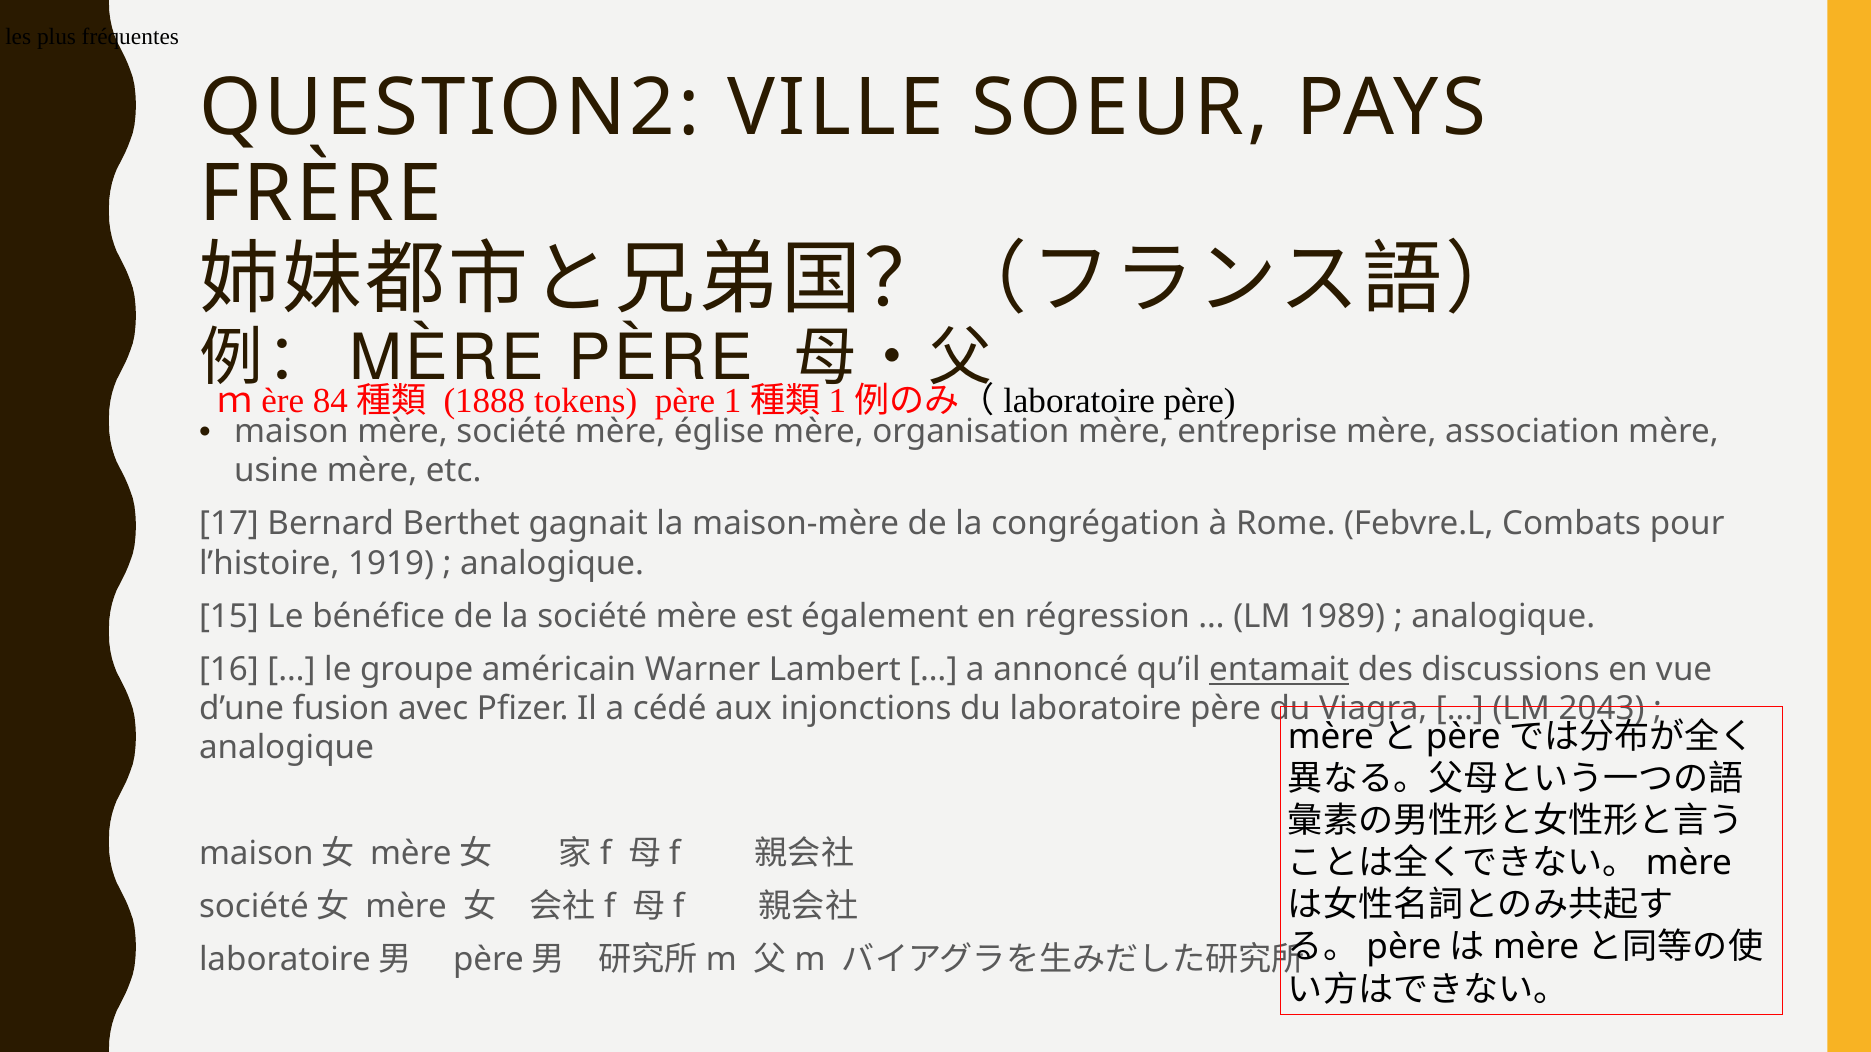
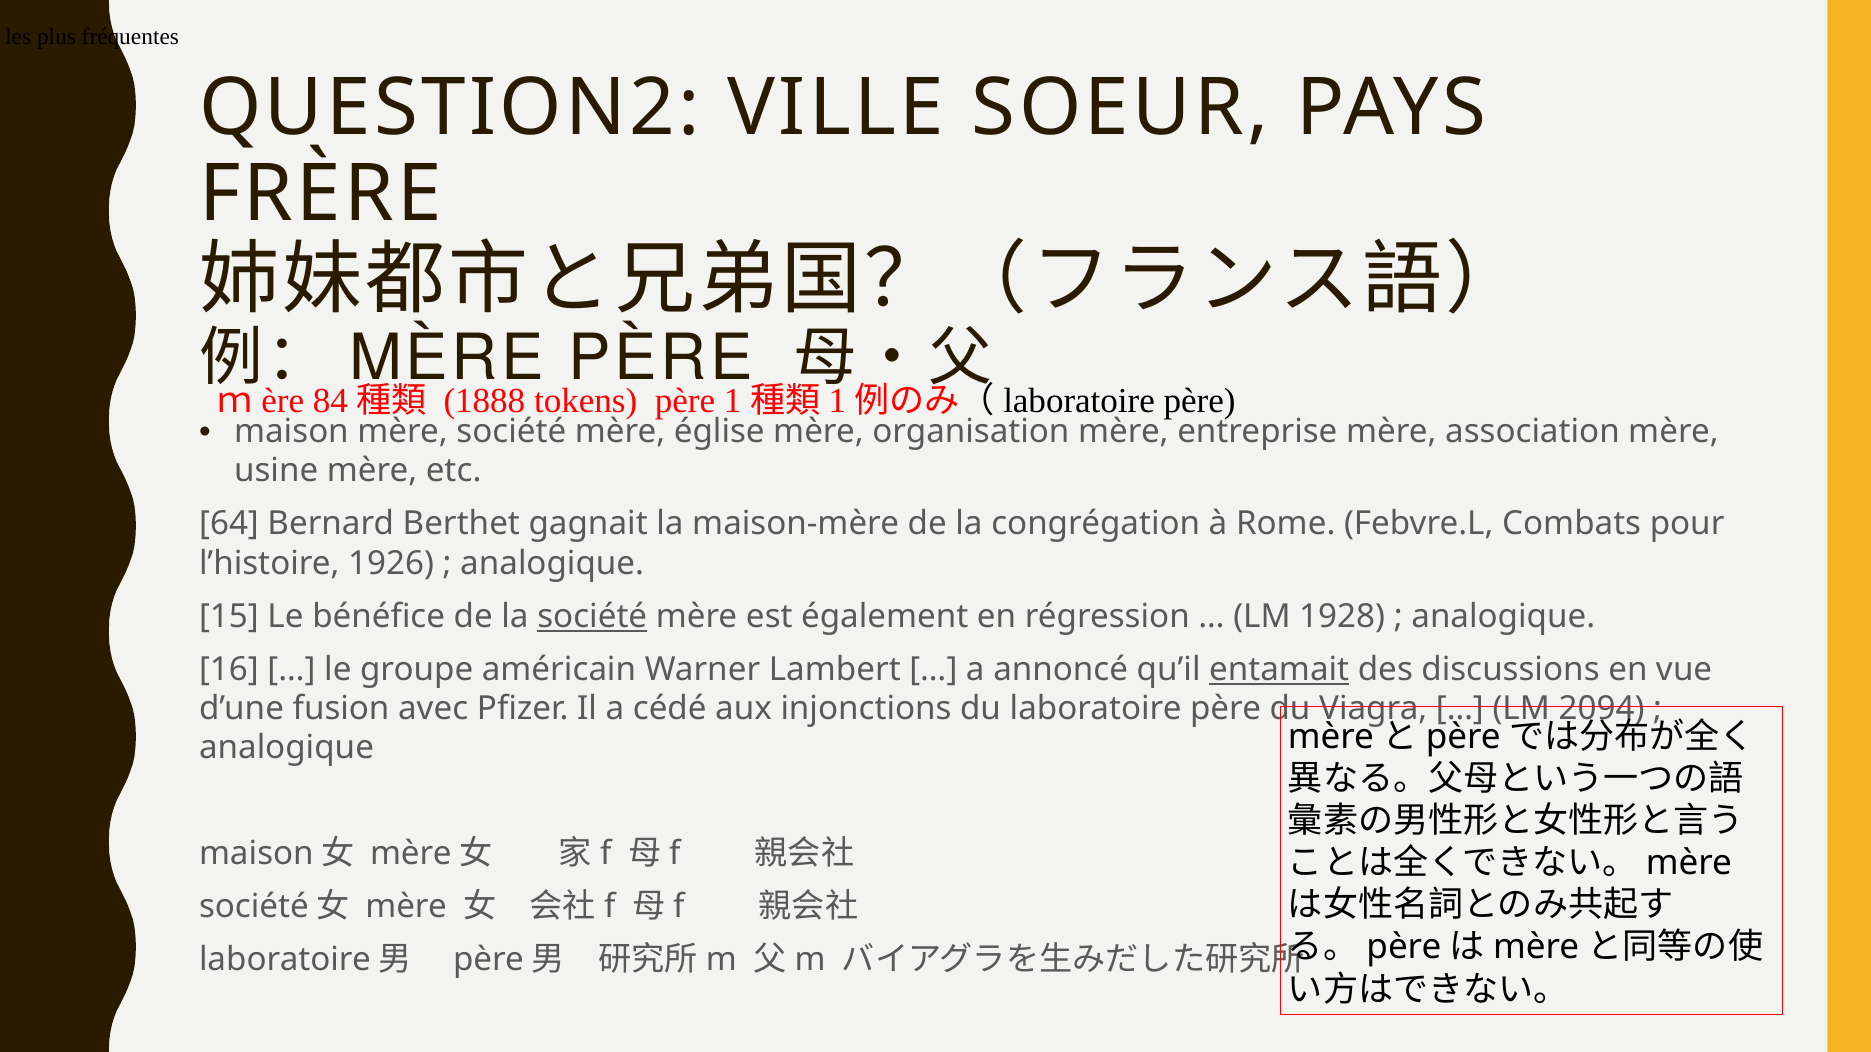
17: 17 -> 64 (229, 524)
1919: 1919 -> 1926 (391, 564)
société underline: none -> present (592, 617)
1989: 1989 -> 1928 (1342, 617)
2043: 2043 -> 2094 (1602, 709)
